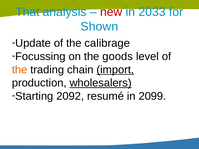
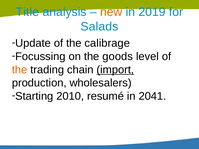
That: That -> Title (27, 12)
new colour: red -> orange (111, 12)
2033: 2033 -> 2019 (152, 12)
Shown: Shown -> Salads (99, 27)
wholesalers underline: present -> none (101, 83)
2092: 2092 -> 2010 (70, 96)
2099: 2099 -> 2041 (152, 96)
